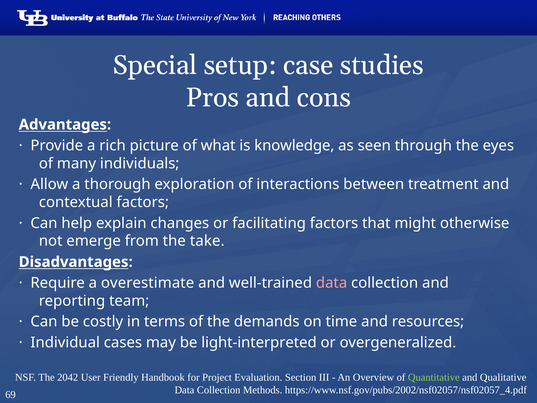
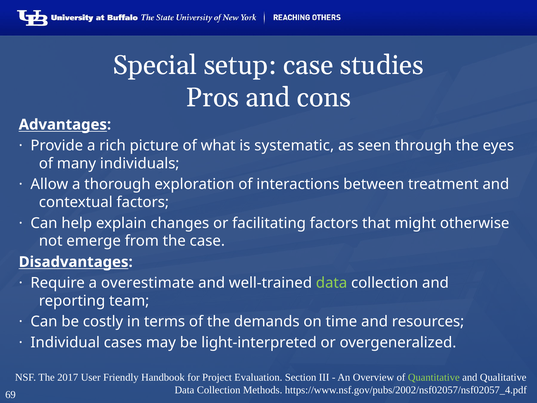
knowledge: knowledge -> systematic (294, 145)
the take: take -> case (207, 241)
data colour: pink -> light green (332, 283)
2042: 2042 -> 2017 (68, 377)
